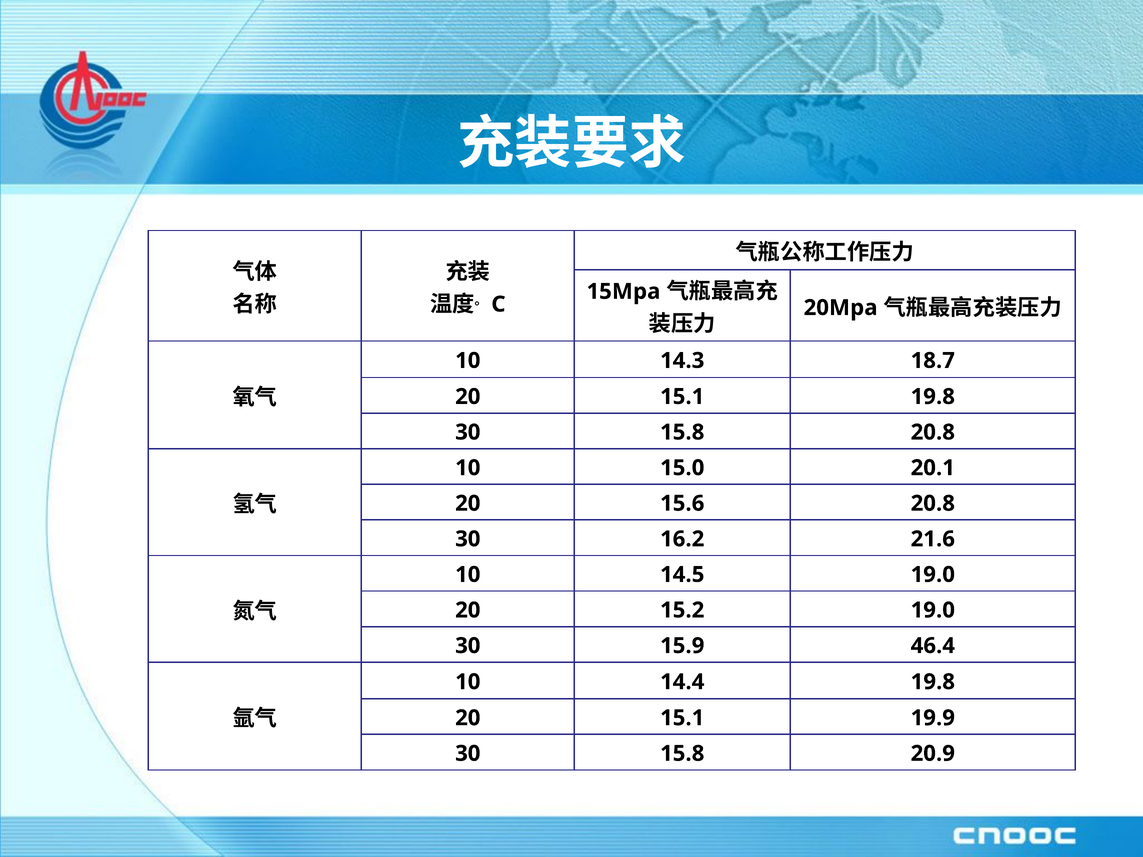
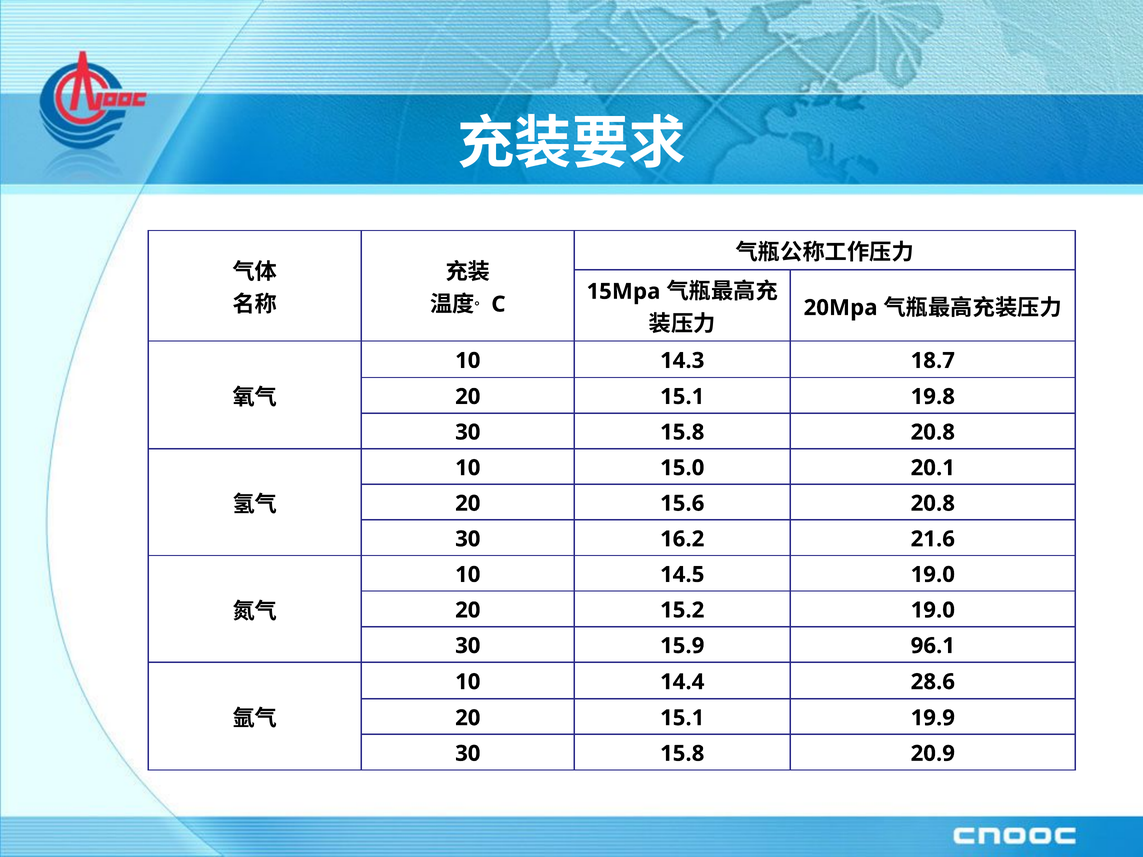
46.4: 46.4 -> 96.1 (933, 646)
14.4 19.8: 19.8 -> 28.6 (933, 682)
